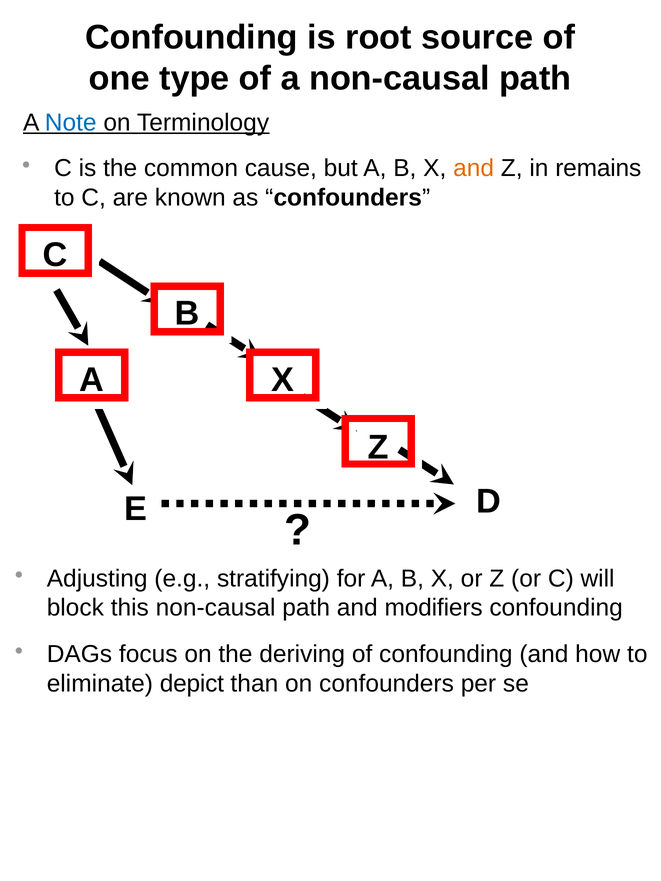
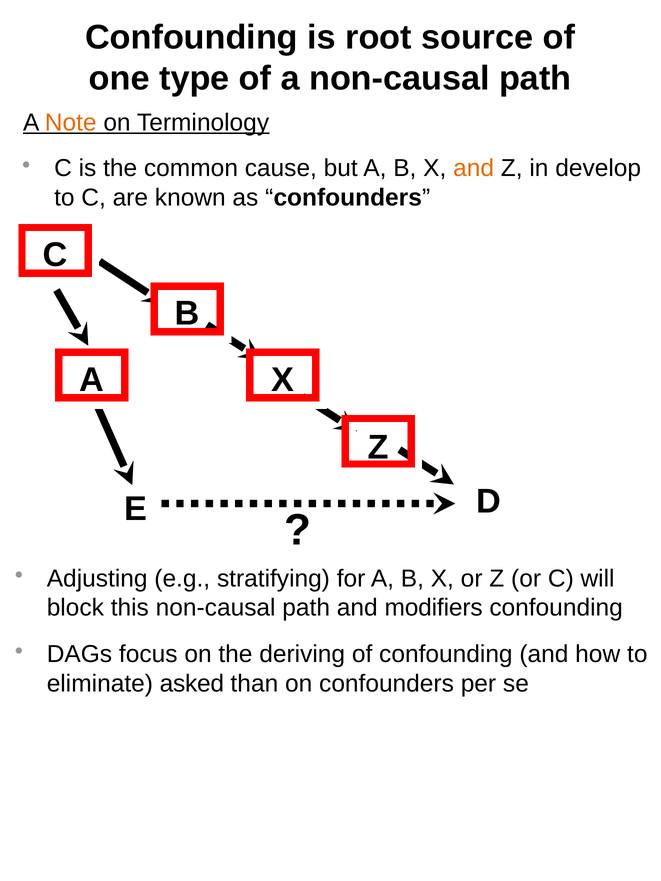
Note colour: blue -> orange (71, 123)
remains: remains -> develop (598, 168)
depict: depict -> asked (192, 684)
